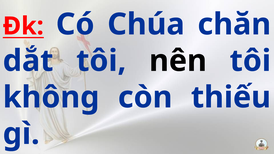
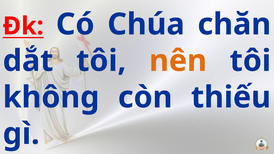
nên colour: black -> orange (178, 61)
